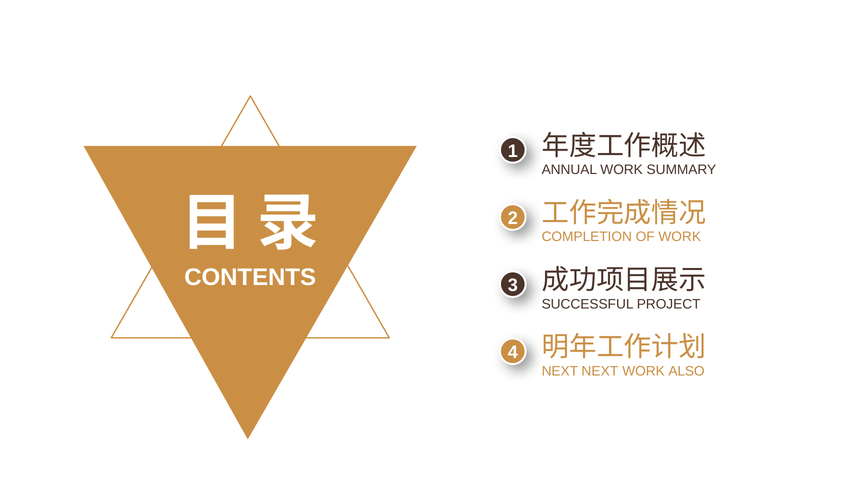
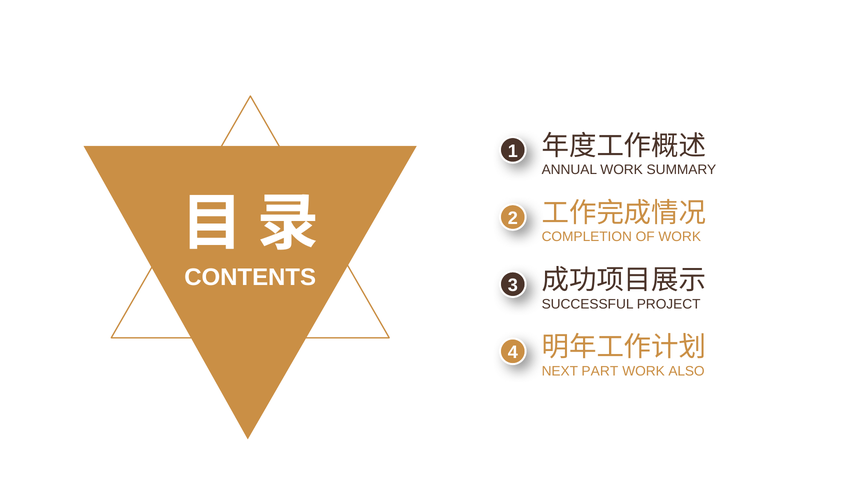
NEXT NEXT: NEXT -> PART (600, 371)
